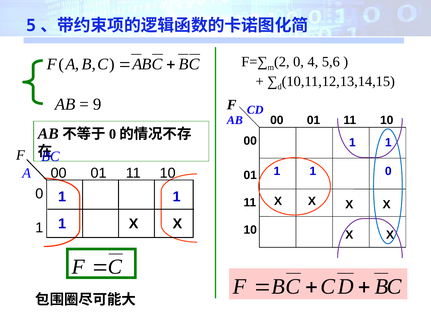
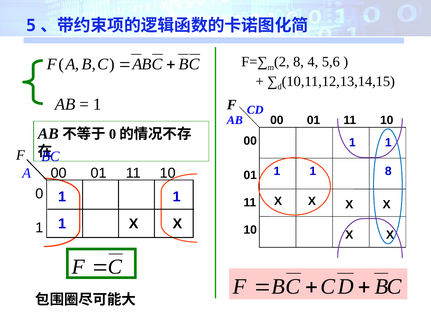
0: 0 -> 8 (299, 62)
9: 9 -> 1 (97, 104)
1 0: 0 -> 8 (388, 171)
